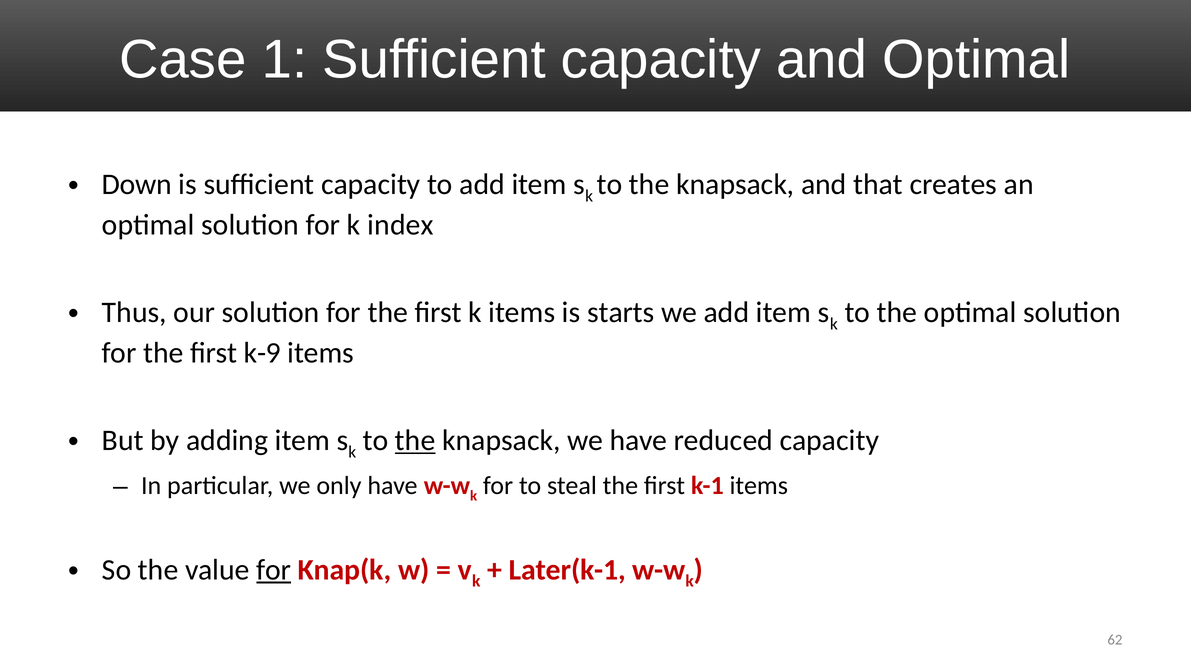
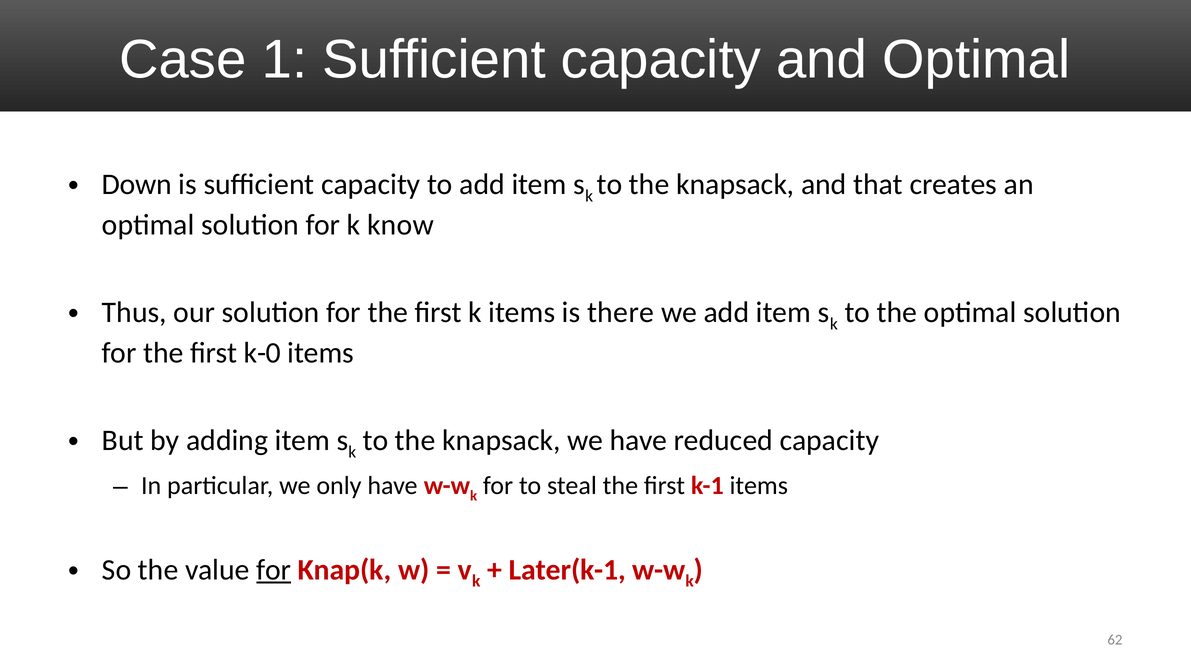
index: index -> know (401, 225)
starts: starts -> there (621, 312)
k-9: k-9 -> k-0 (262, 353)
the underline: present -> none (415, 440)
